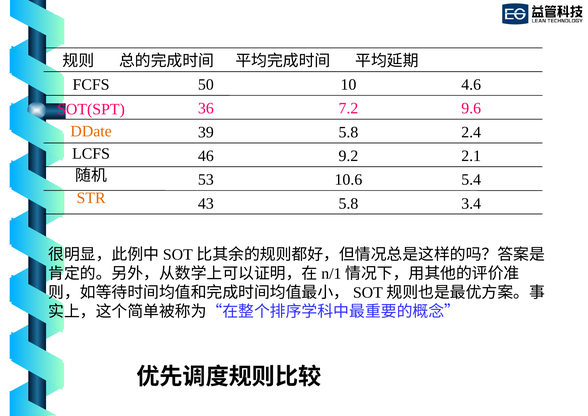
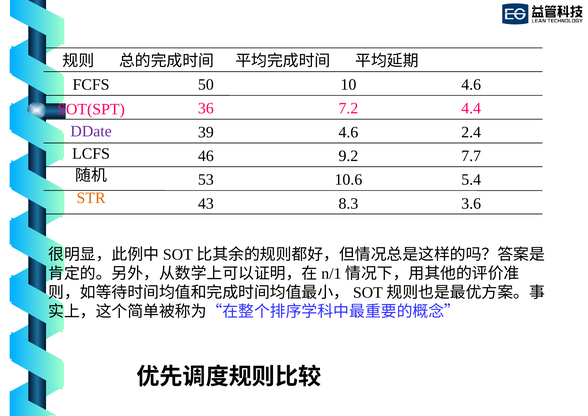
9.6: 9.6 -> 4.4 (471, 108)
DDate colour: orange -> purple (91, 131)
5.8: 5.8 -> 4.6 (348, 132)
2.1: 2.1 -> 7.7 (471, 156)
5.8: 5.8 -> 8.3 (348, 203)
3.4: 3.4 -> 3.6 (471, 203)
